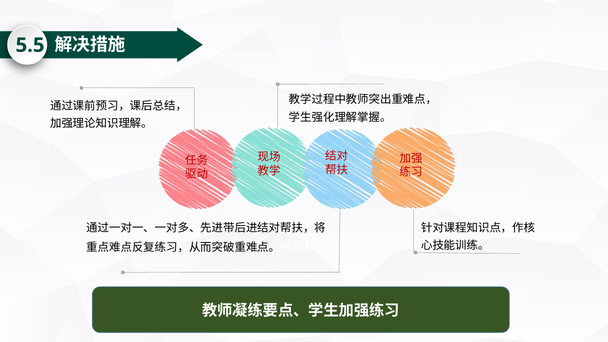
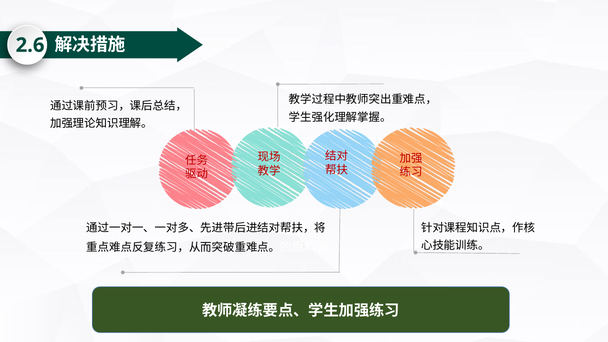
5.5: 5.5 -> 2.6 (30, 45)
